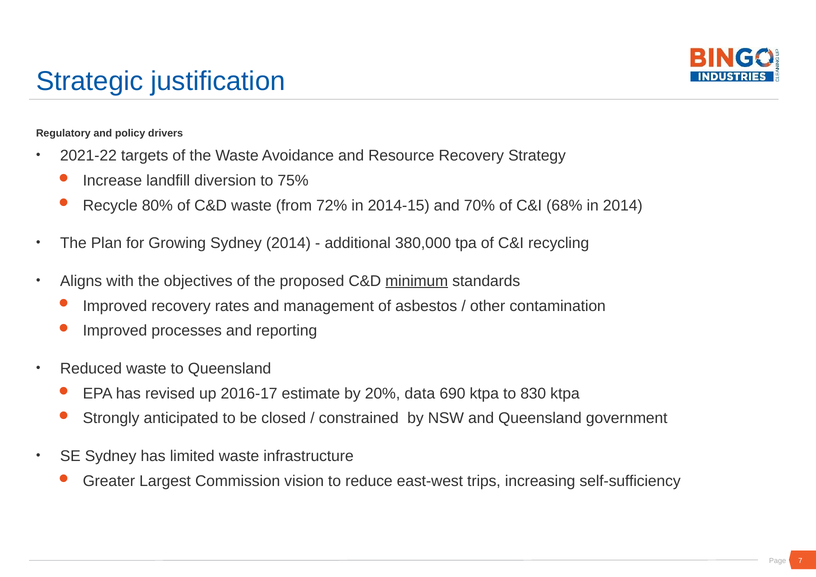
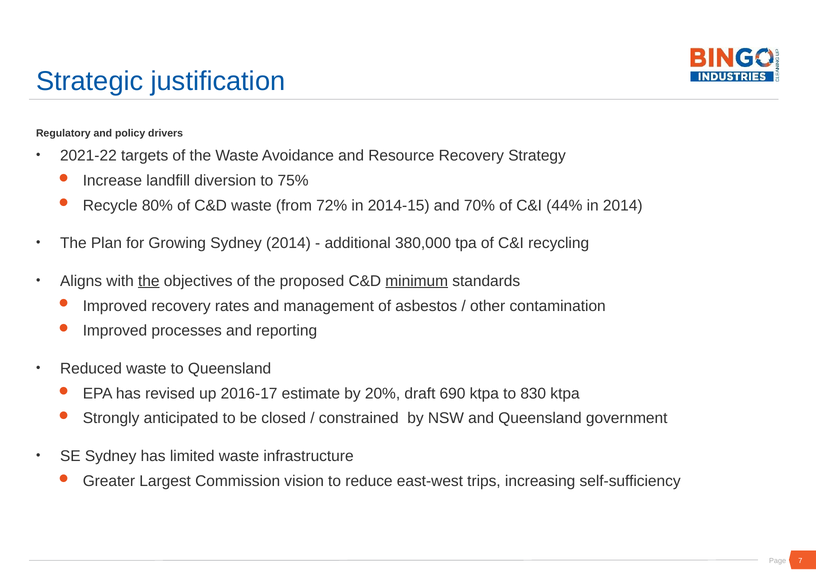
68%: 68% -> 44% (564, 205)
the underline: none -> present (149, 281)
data: data -> draft (420, 394)
